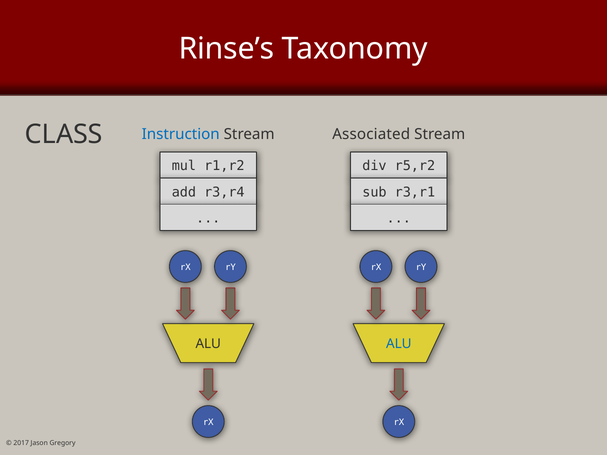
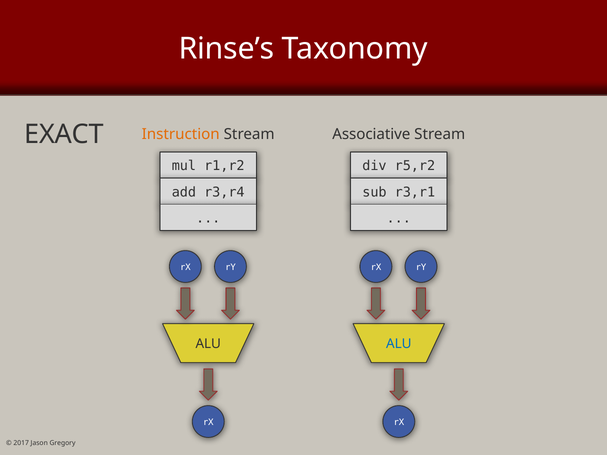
CLASS: CLASS -> EXACT (64, 135)
Instruction colour: blue -> orange (181, 134)
Associated: Associated -> Associative (371, 134)
